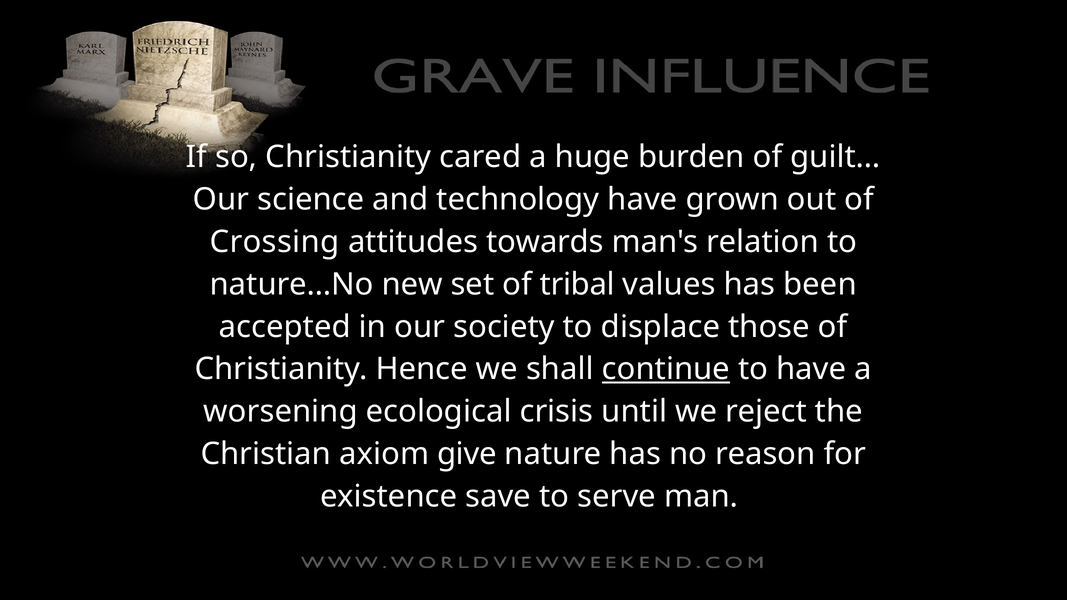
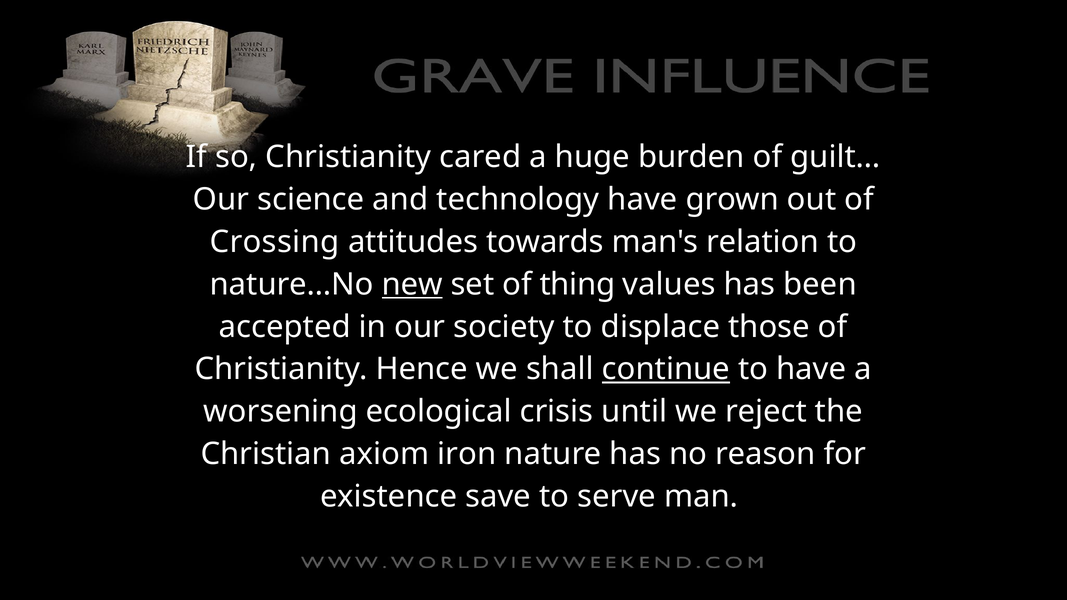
new underline: none -> present (412, 284)
tribal: tribal -> thing (577, 284)
give: give -> iron (467, 454)
